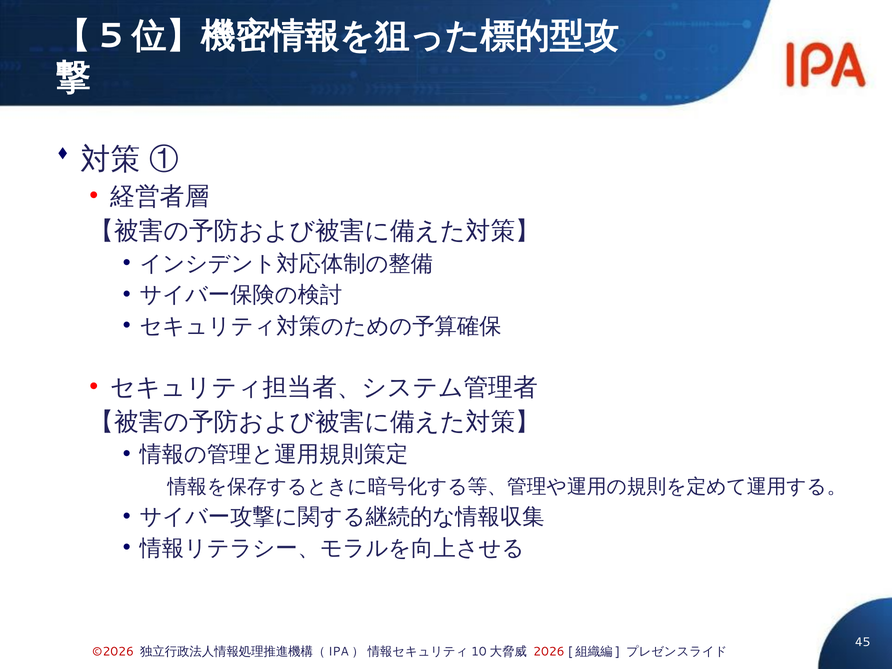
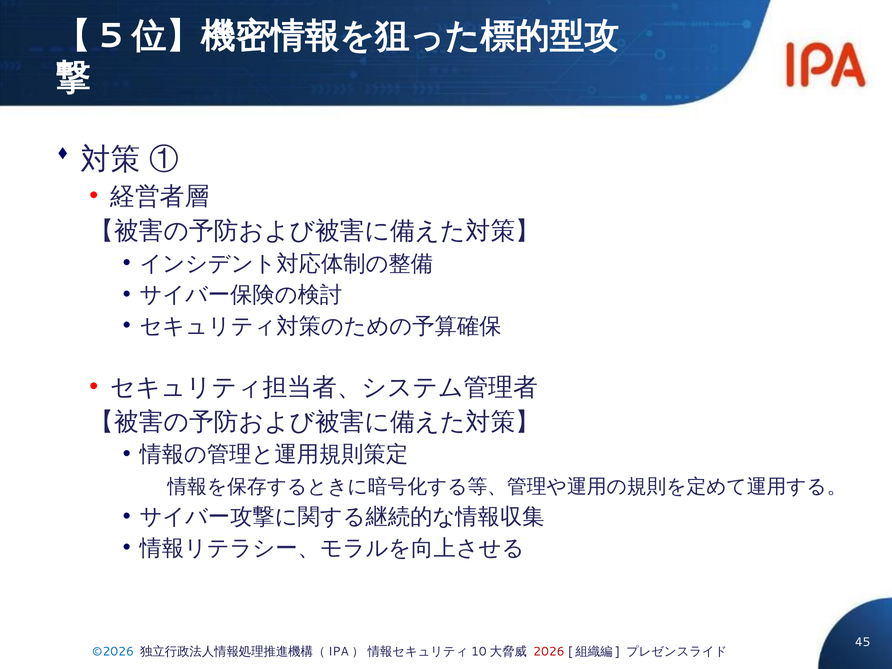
©2026 colour: red -> blue (113, 652)
